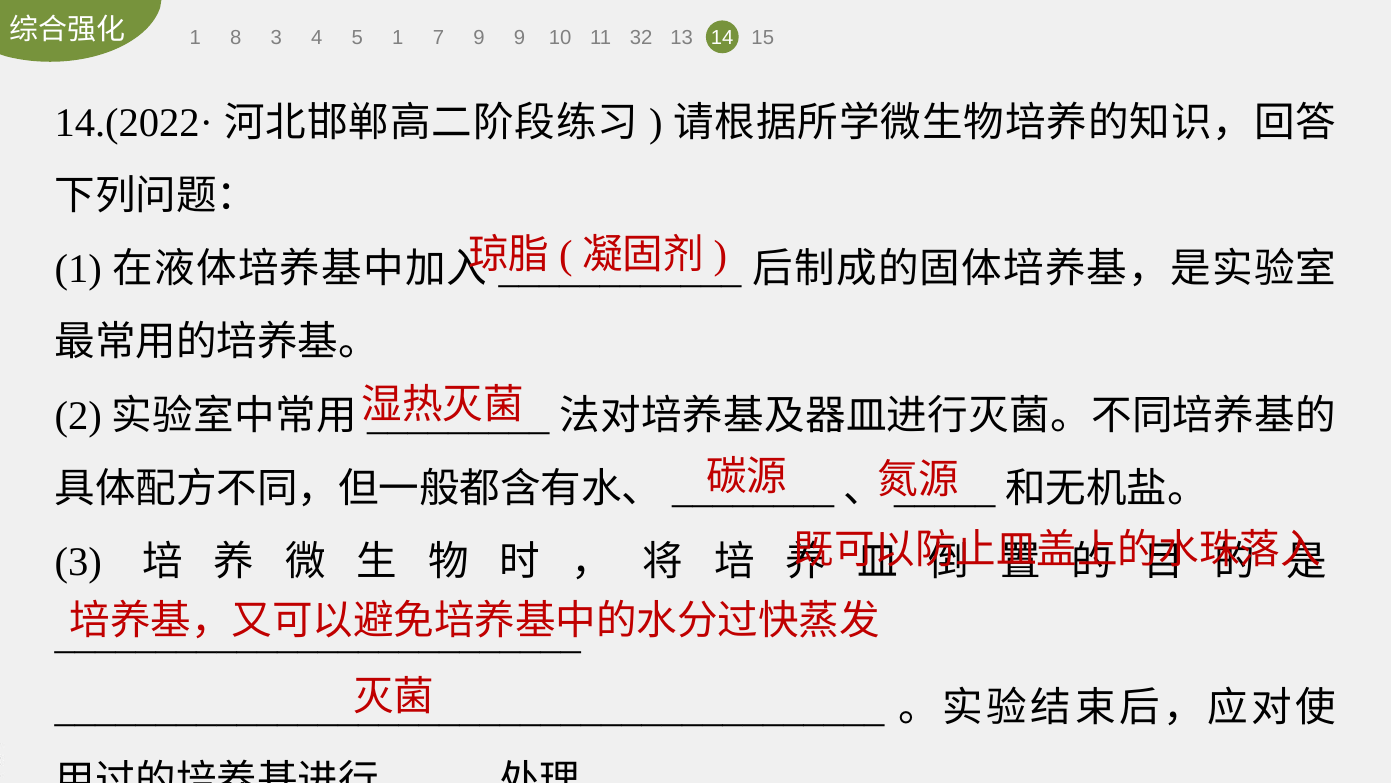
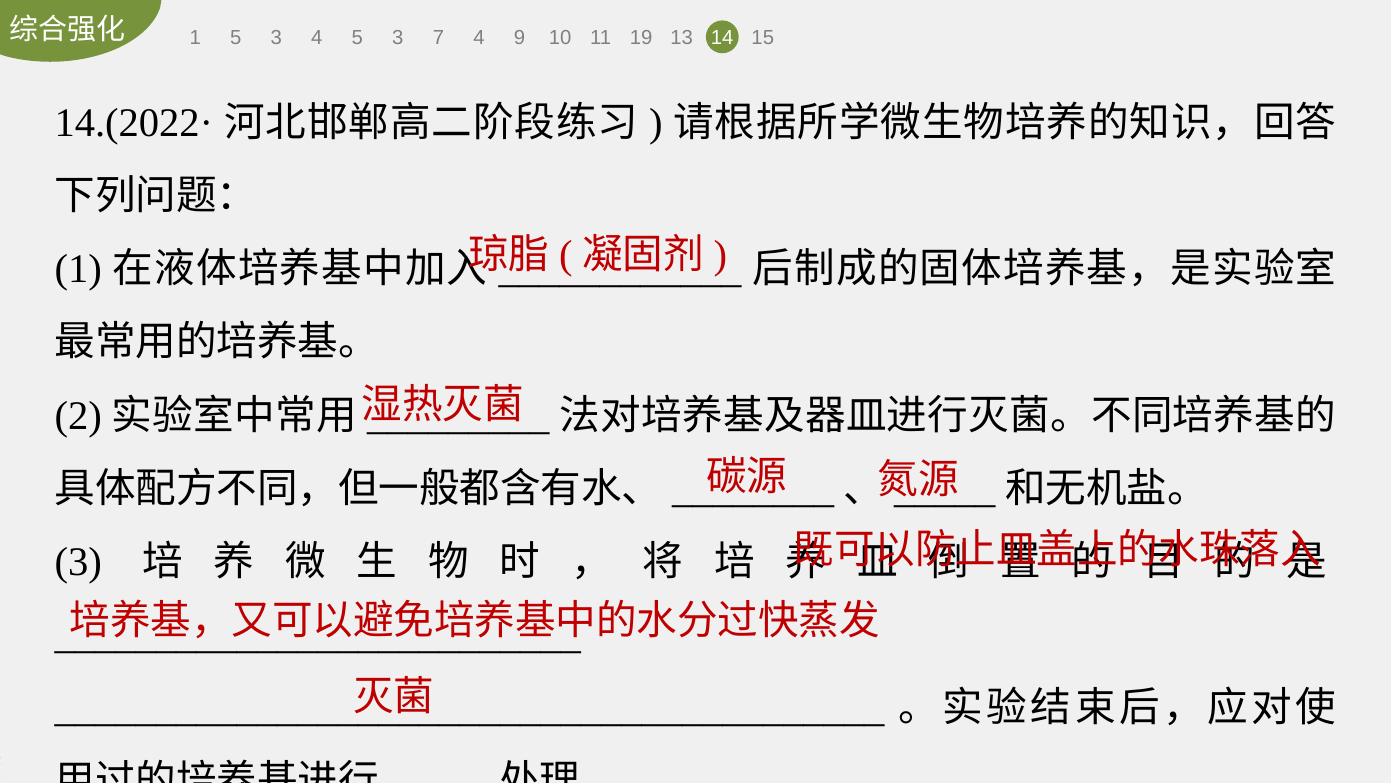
1 8: 8 -> 5 (236, 38)
4 5 1: 1 -> 3 (398, 38)
7 9: 9 -> 4 (479, 38)
32: 32 -> 19 (641, 38)
